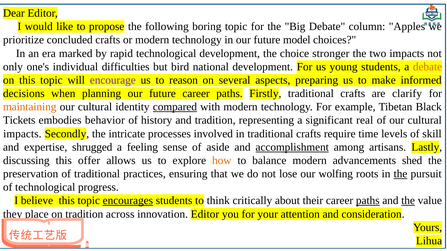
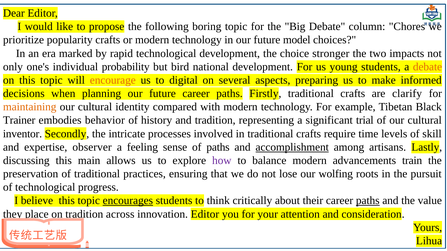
Apples: Apples -> Chores (407, 27)
concluded: concluded -> popularity (70, 40)
difficulties: difficulties -> probability (126, 67)
encourage colour: purple -> orange (113, 80)
reason: reason -> digital (183, 80)
compared underline: present -> none (175, 107)
Tickets: Tickets -> Trainer (19, 120)
real: real -> trial (365, 120)
impacts: impacts -> inventor (22, 134)
shrugged: shrugged -> observer (92, 147)
of aside: aside -> paths (218, 147)
offer: offer -> main (89, 161)
how colour: orange -> purple (222, 161)
shed: shed -> train (412, 161)
the underline: present -> none (400, 174)
the underline: present -> none (408, 201)
